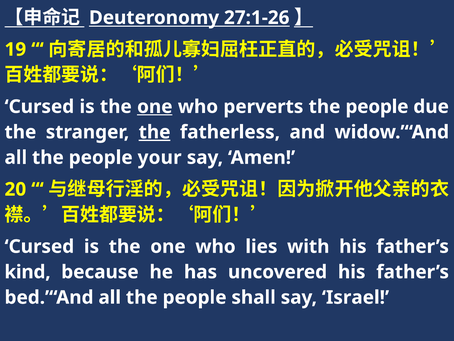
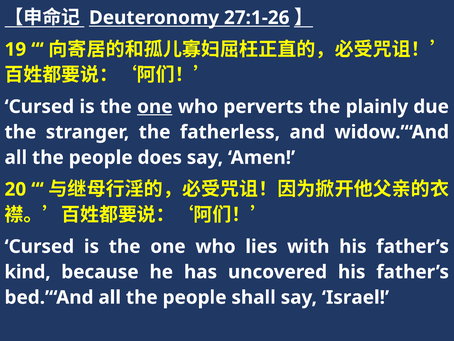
perverts the people: people -> plainly (377, 107)
the underline: present -> none (155, 132)
your: your -> does (160, 157)
